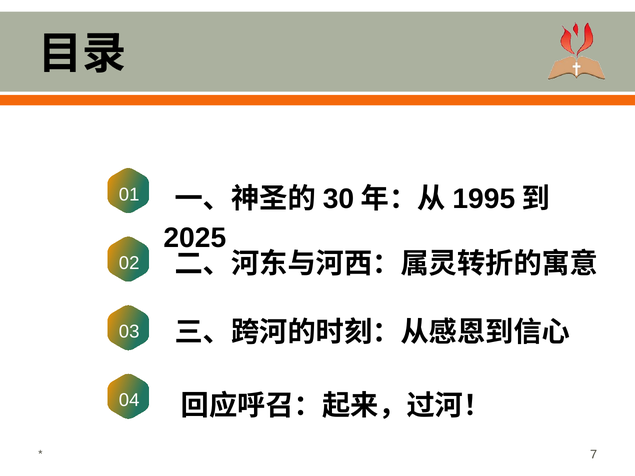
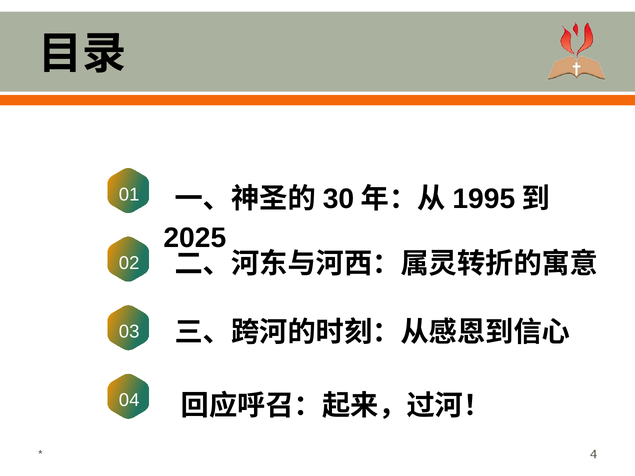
7: 7 -> 4 (594, 455)
